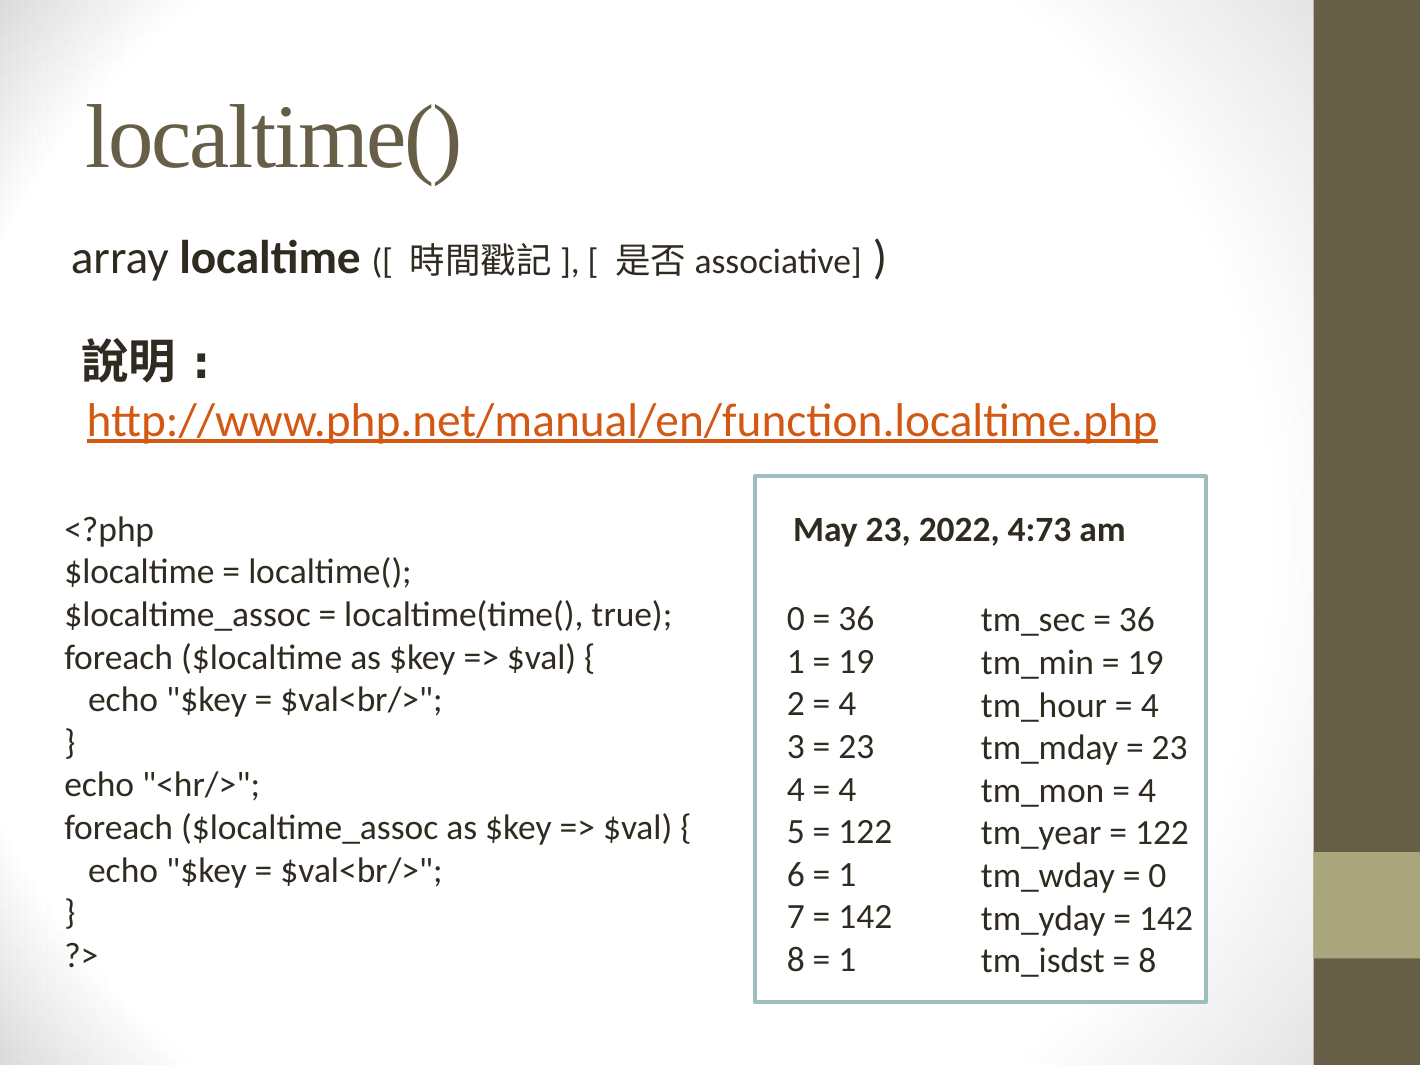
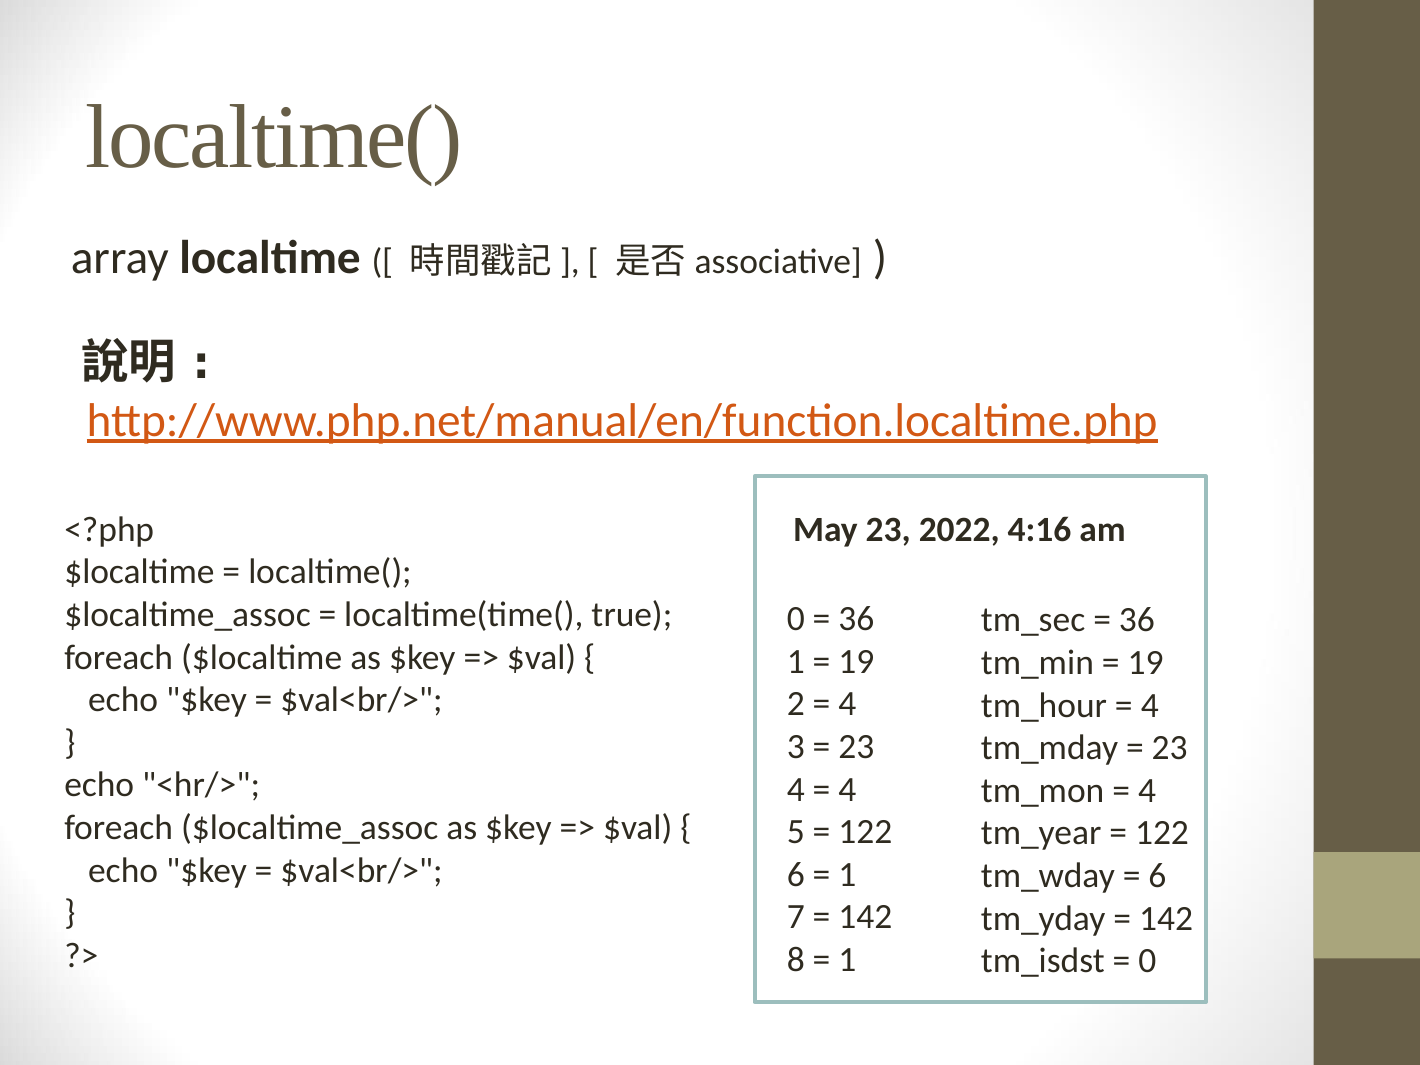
4:73: 4:73 -> 4:16 (1040, 530)
0: 0 -> 6 (1157, 876)
8: 8 -> 0 (1147, 961)
